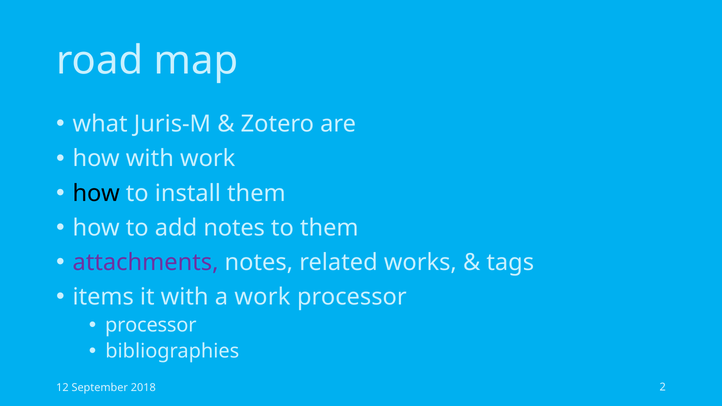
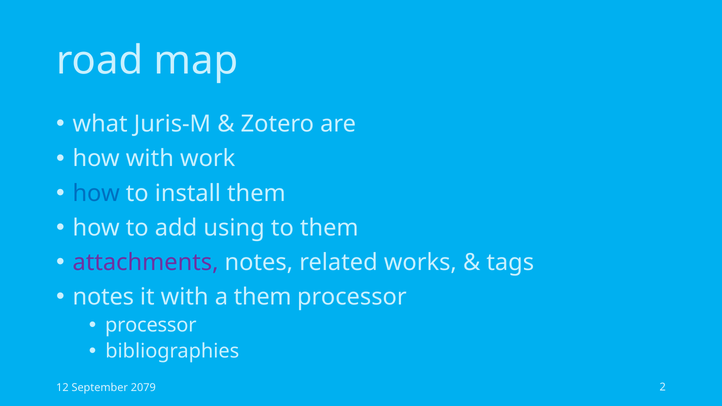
how colour: black -> blue (96, 193)
add notes: notes -> using (234, 228)
items: items -> notes (103, 297)
a work: work -> them (263, 297)
2018: 2018 -> 2079 (143, 388)
